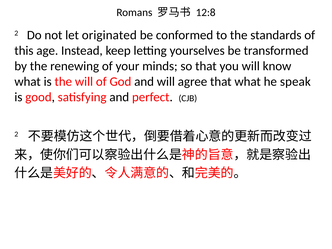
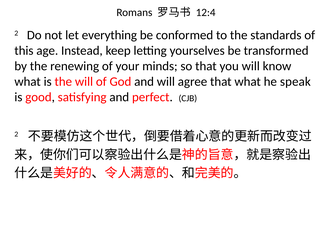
12:8: 12:8 -> 12:4 (206, 12)
originated: originated -> everything (109, 35)
